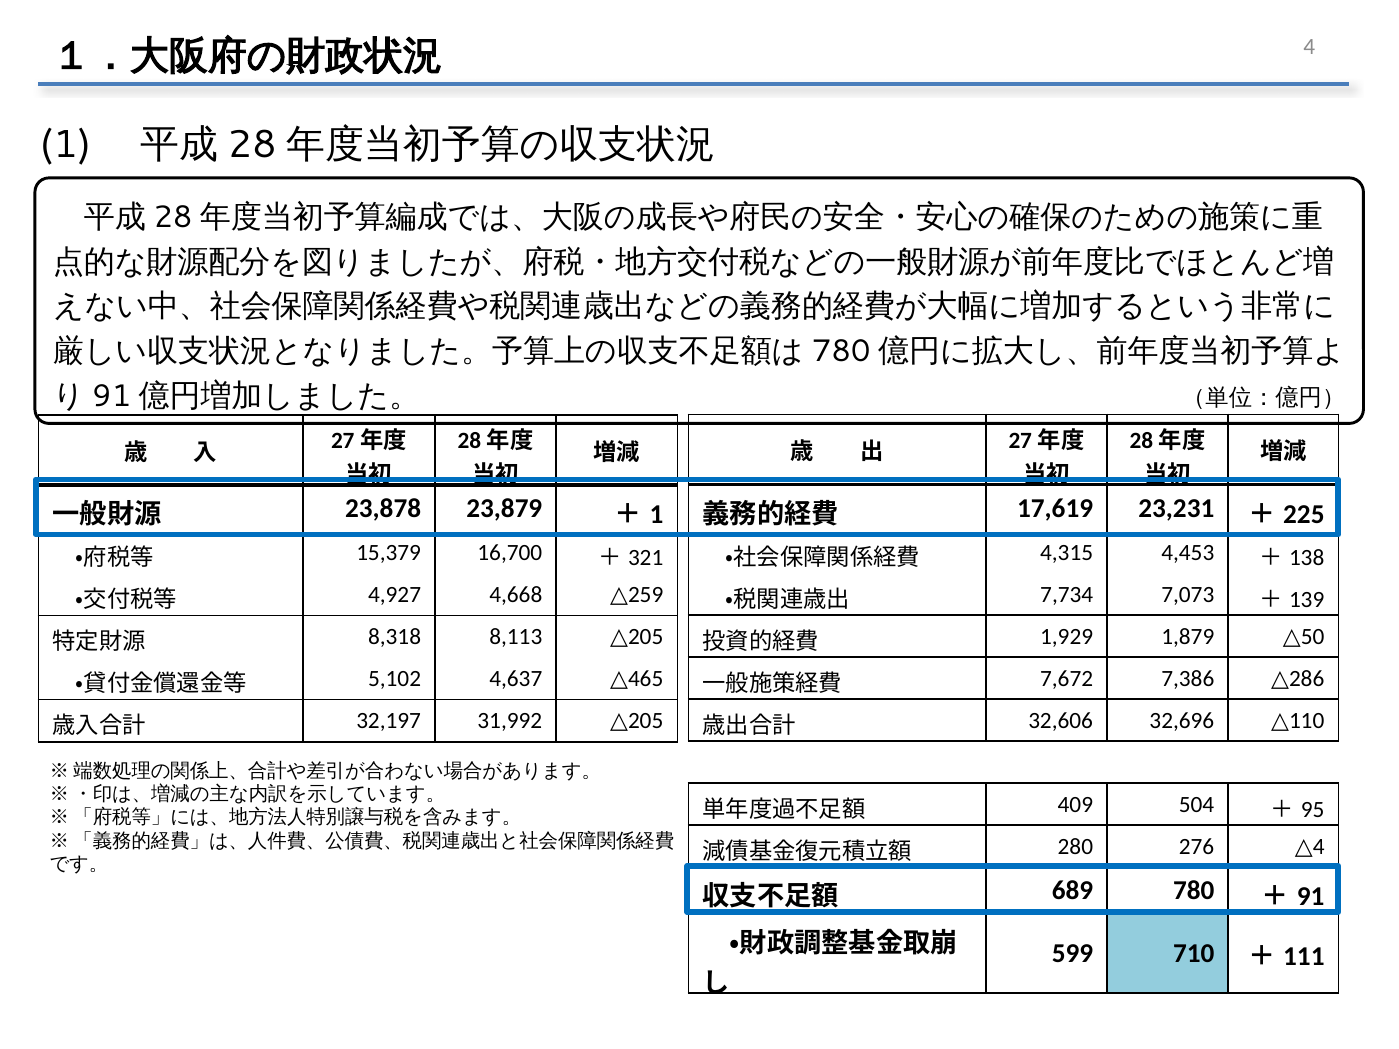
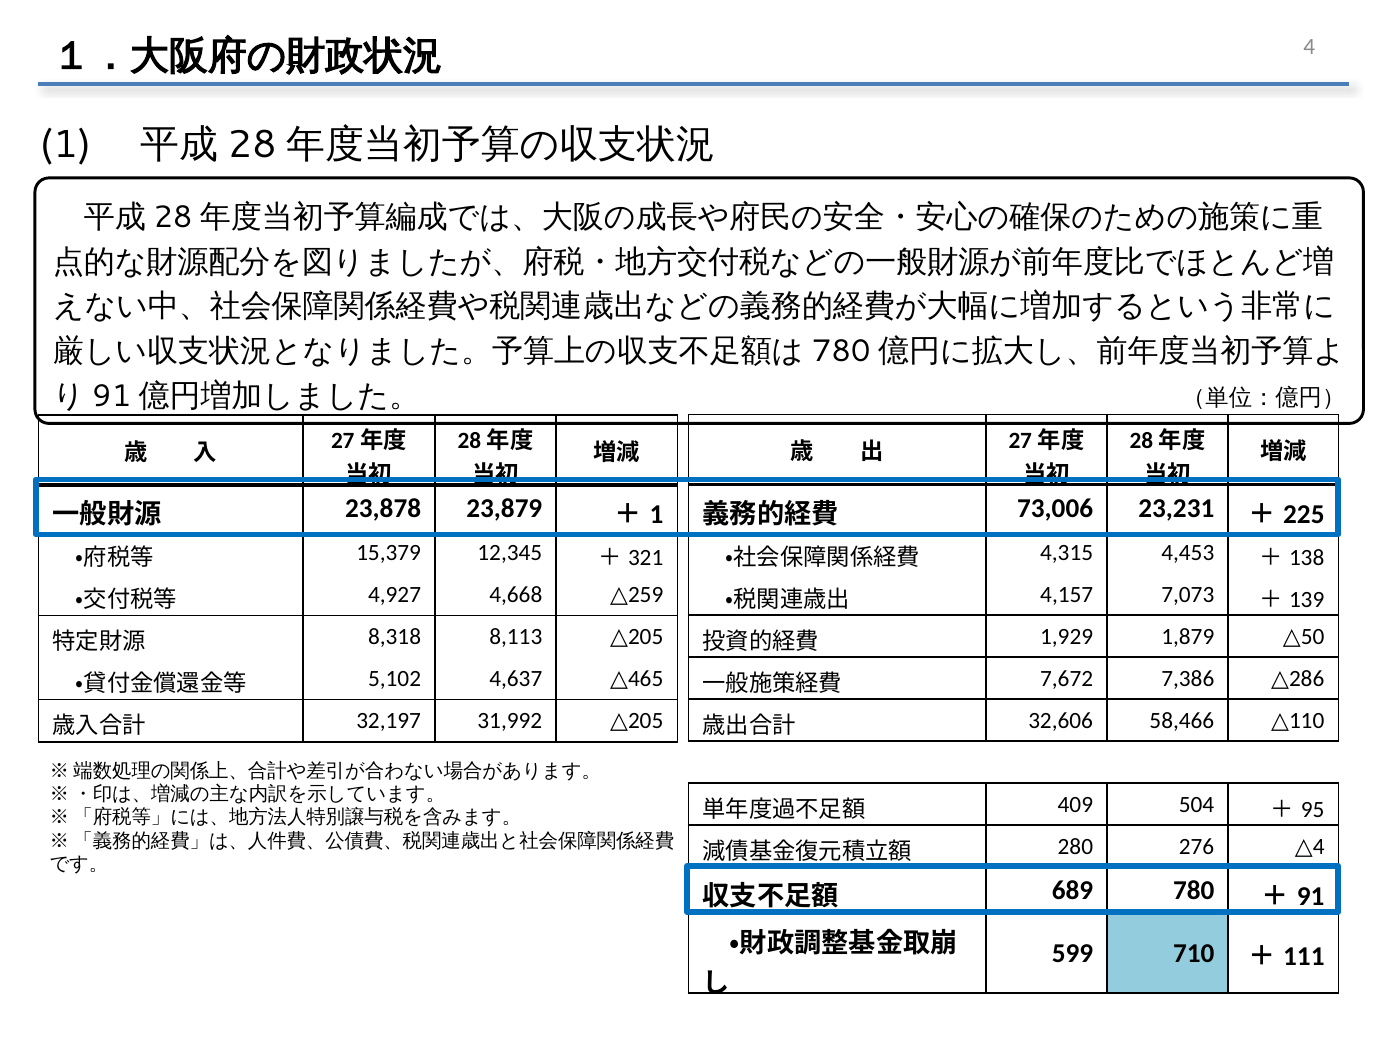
17,619: 17,619 -> 73,006 (1055, 508)
16,700: 16,700 -> 12,345 (510, 553)
7,734: 7,734 -> 4,157 (1067, 595)
32,696: 32,696 -> 58,466 (1182, 721)
